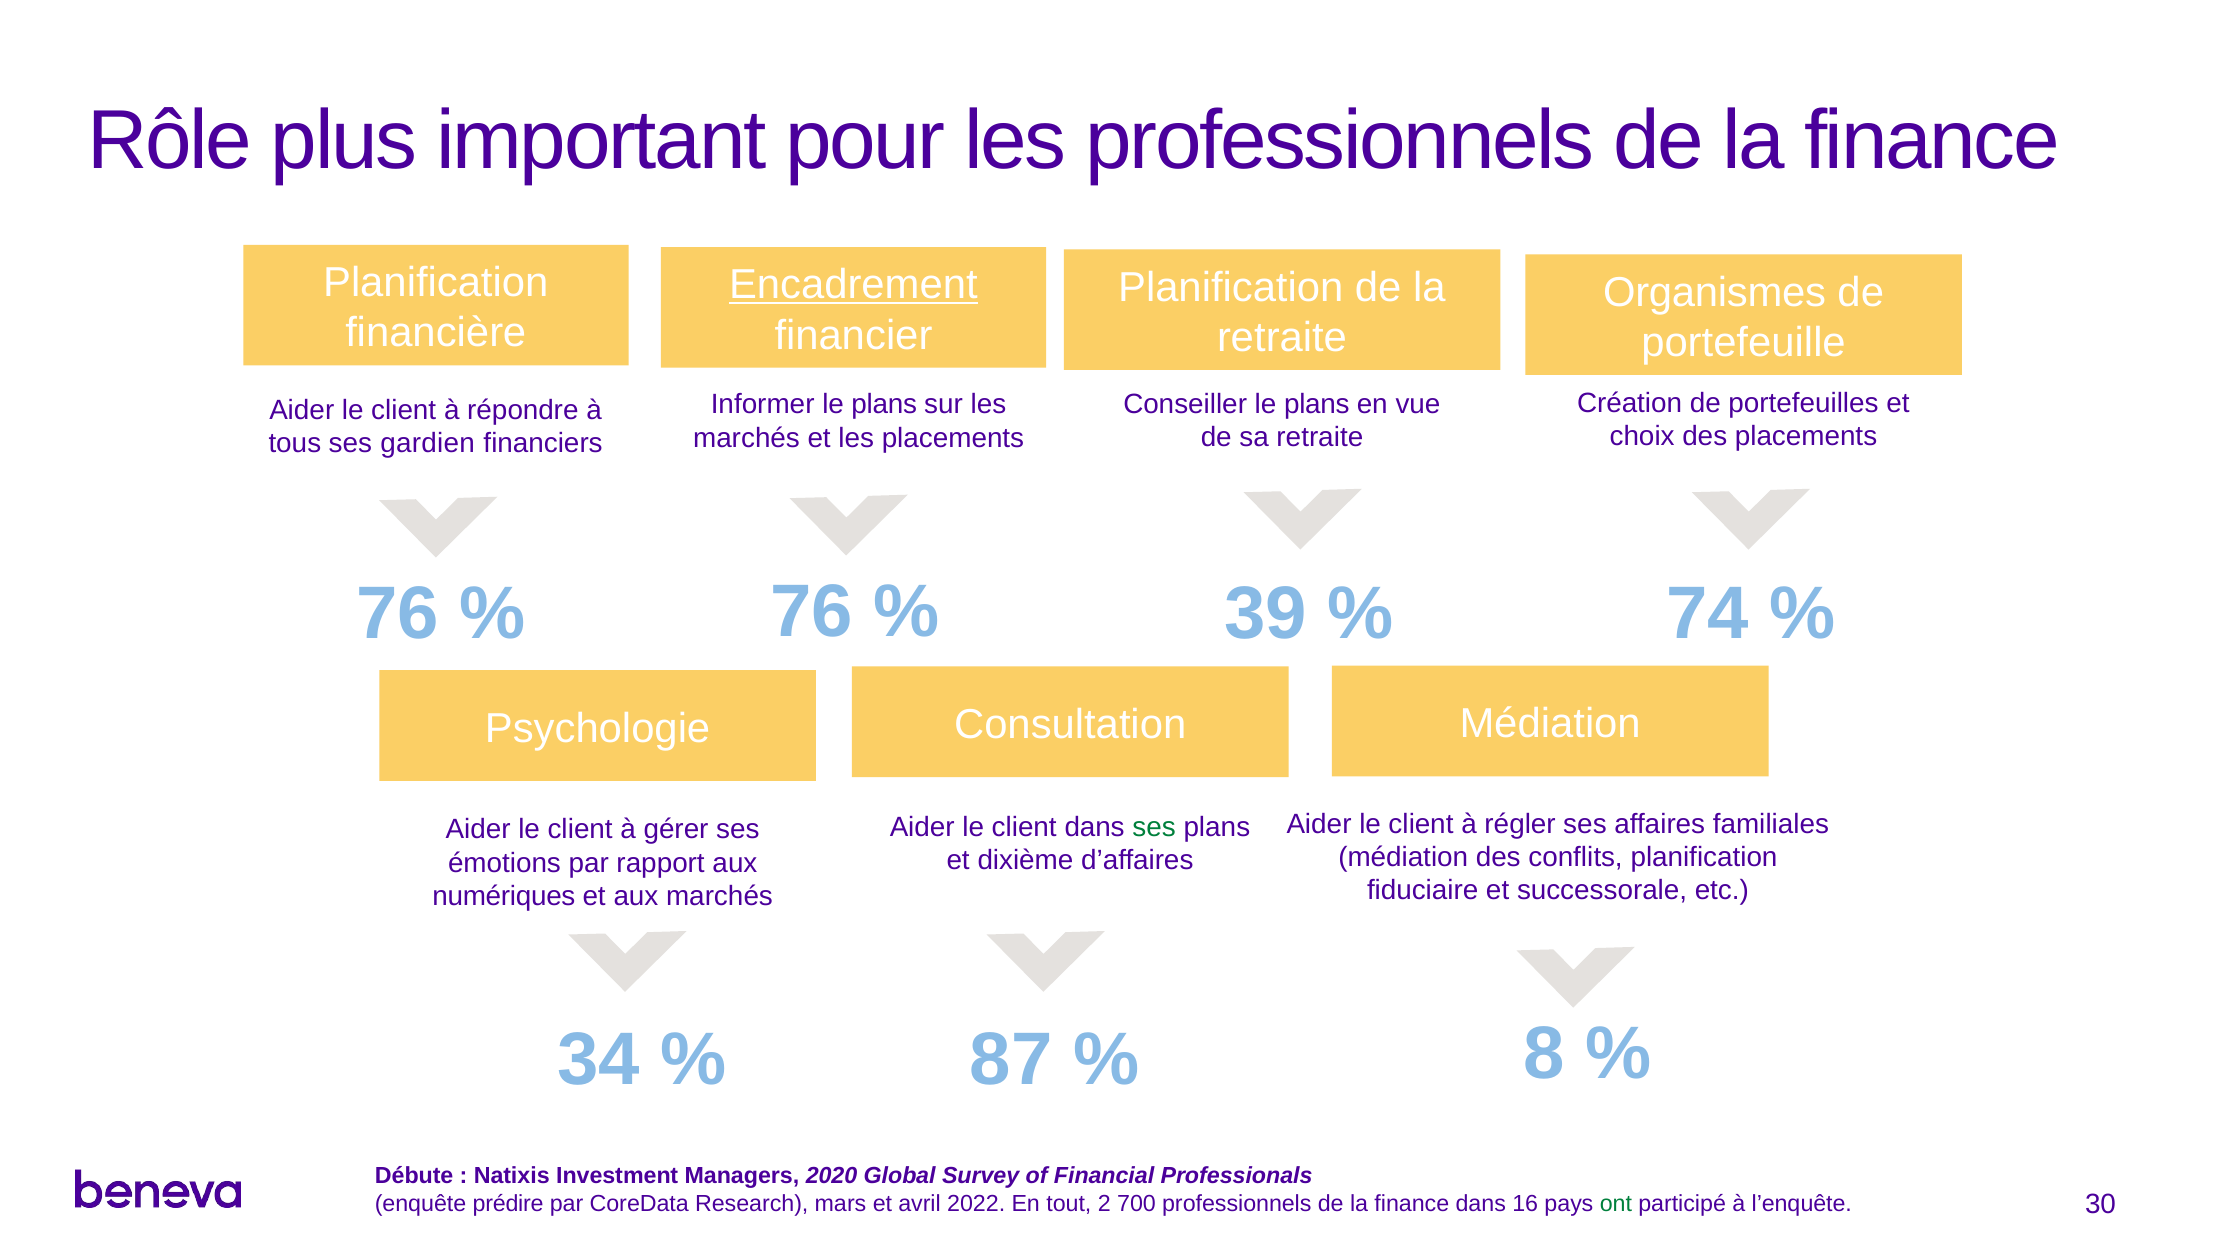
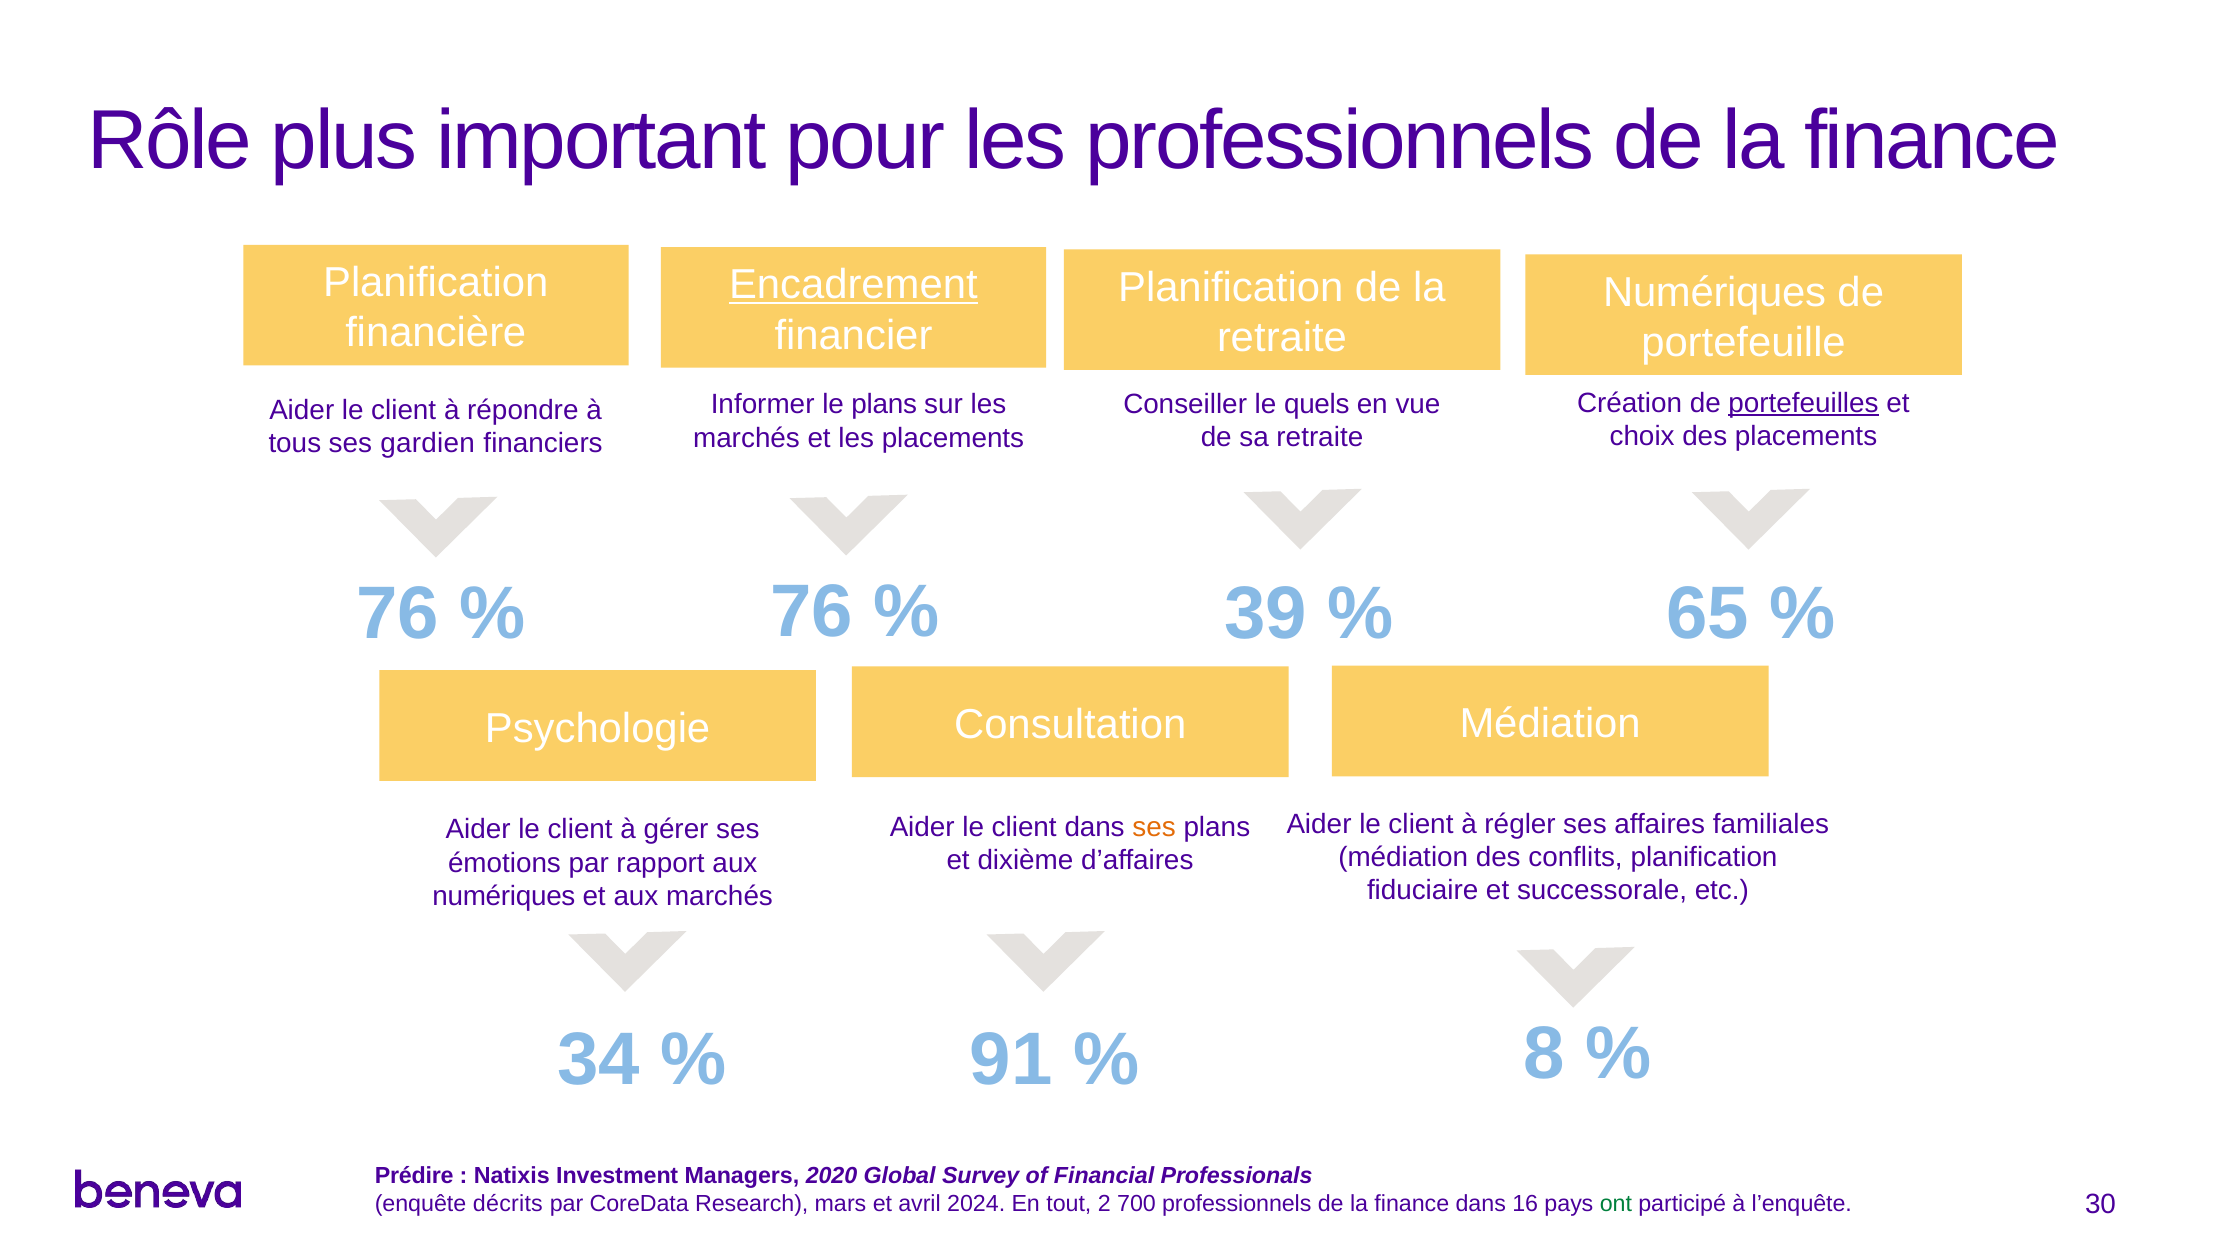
Organismes: Organismes -> Numériques (1715, 293)
portefeuilles underline: none -> present (1804, 403)
Conseiller le plans: plans -> quels (1317, 404)
74: 74 -> 65 (1708, 614)
ses colour: green -> orange (1154, 827)
87: 87 -> 91 (1011, 1059)
Débute: Débute -> Prédire (414, 1176)
prédire: prédire -> décrits (508, 1204)
2022: 2022 -> 2024 (976, 1204)
